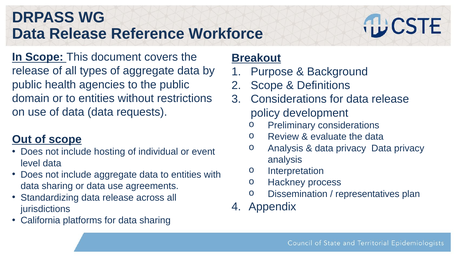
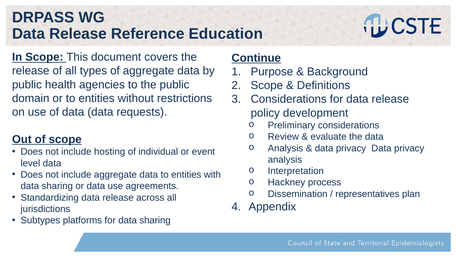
Workforce: Workforce -> Education (226, 34)
Breakout: Breakout -> Continue (256, 58)
California: California -> Subtypes (40, 220)
